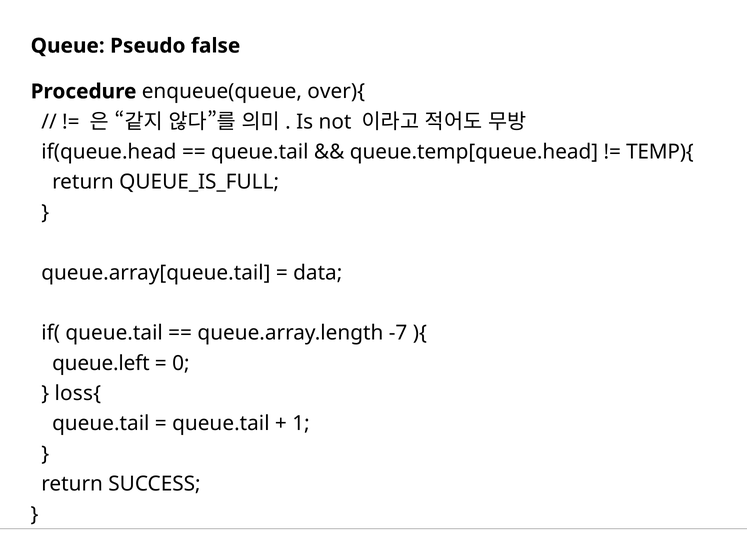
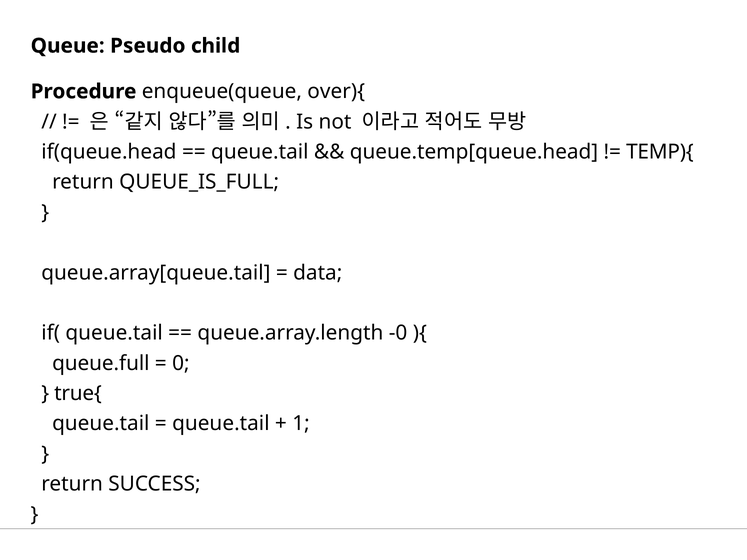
false: false -> child (216, 46)
-7: -7 -> -0 (398, 333)
queue.left: queue.left -> queue.full (101, 363)
loss{: loss{ -> true{ (78, 394)
